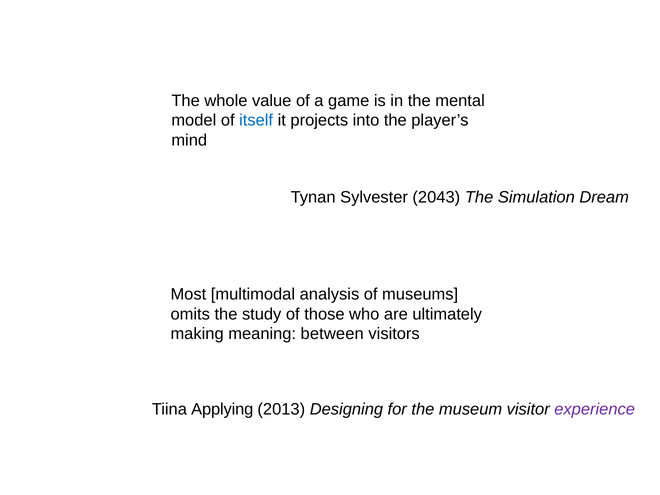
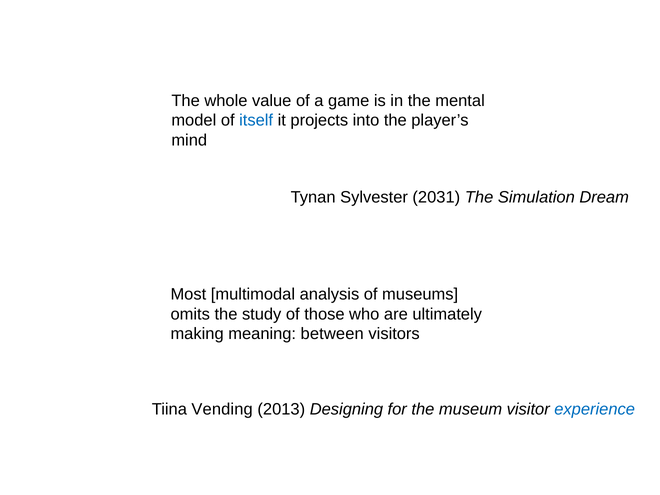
2043: 2043 -> 2031 (436, 197)
Applying: Applying -> Vending (222, 409)
experience colour: purple -> blue (595, 409)
